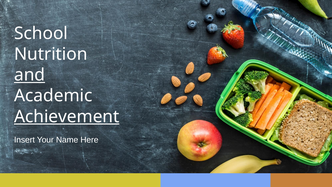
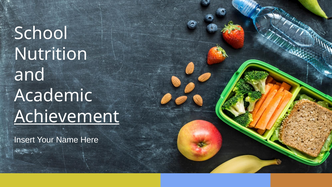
and underline: present -> none (30, 75)
